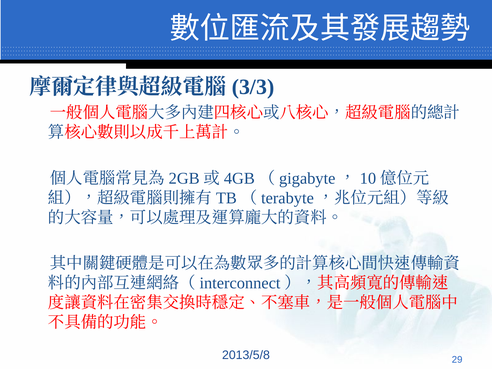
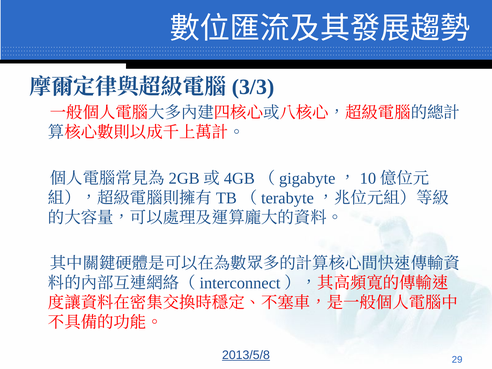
2013/5/8 underline: none -> present (246, 355)
